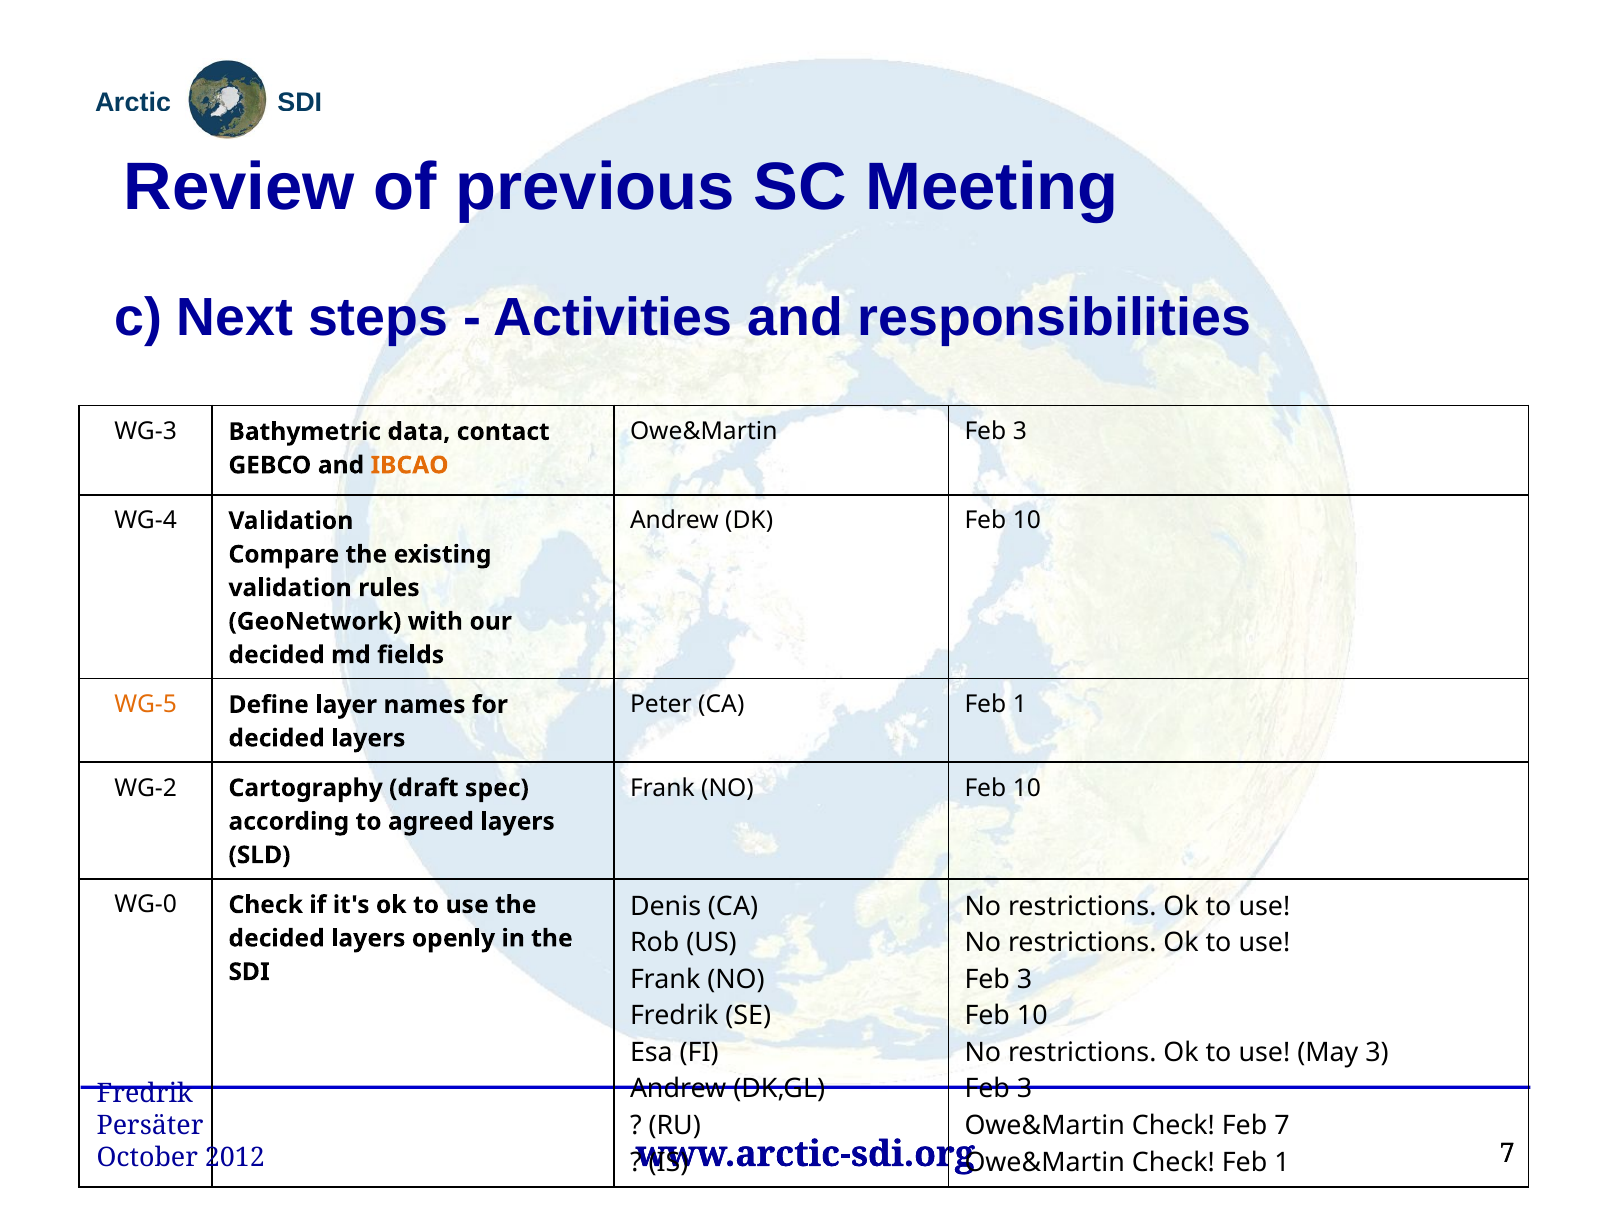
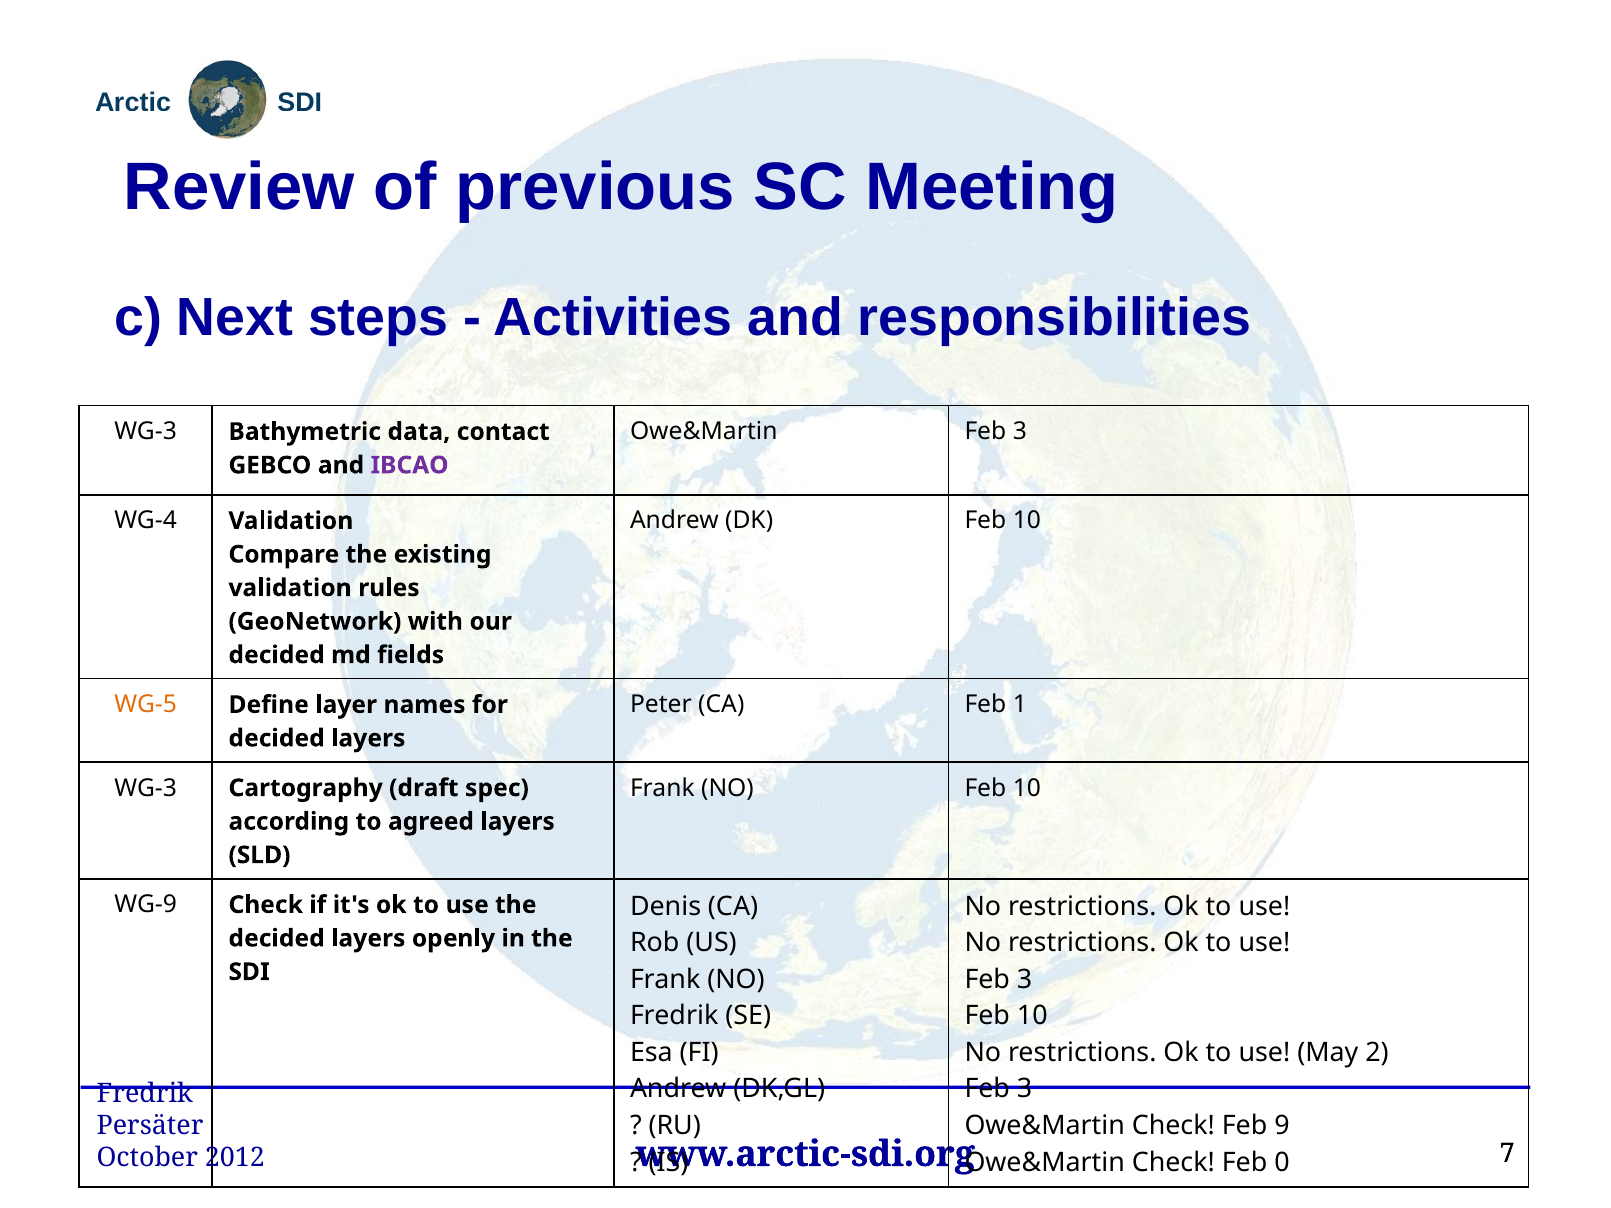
IBCAO colour: orange -> purple (410, 465)
WG-2: WG-2 -> WG-3 (146, 788)
WG-0: WG-0 -> WG-9 (146, 905)
May 3: 3 -> 2 (1377, 1053)
Feb 7: 7 -> 9 (1282, 1126)
Check Feb 1: 1 -> 0 (1282, 1162)
